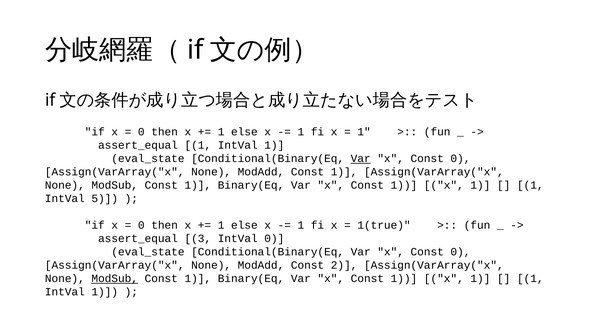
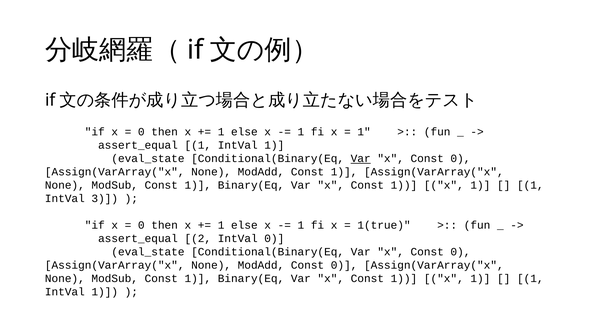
5: 5 -> 3 (105, 198)
3: 3 -> 2 (198, 238)
ModAdd Const 2: 2 -> 0 (344, 265)
ModSub underline: present -> none (115, 278)
